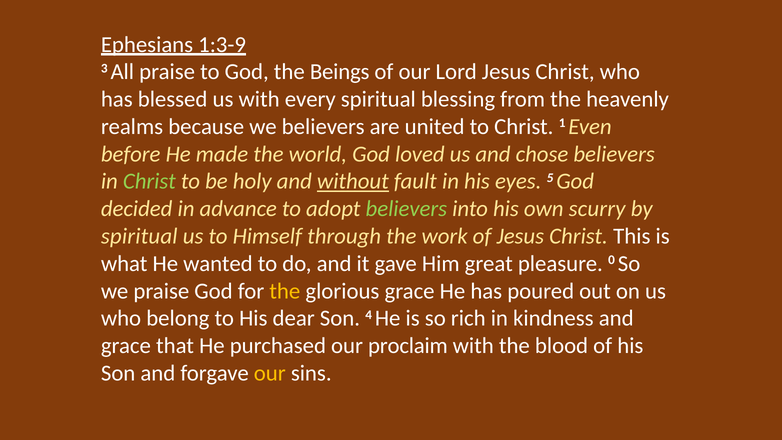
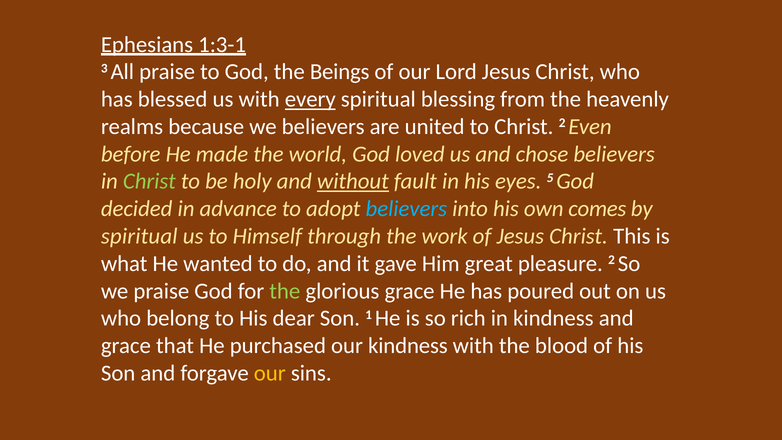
1:3-9: 1:3-9 -> 1:3-1 (222, 44)
every underline: none -> present (310, 99)
Christ 1: 1 -> 2 (562, 123)
believers colour: light green -> light blue (406, 209)
scurry: scurry -> comes (597, 209)
pleasure 0: 0 -> 2 (612, 260)
the colour: yellow -> light green (285, 291)
4: 4 -> 1 (369, 315)
our proclaim: proclaim -> kindness (408, 346)
